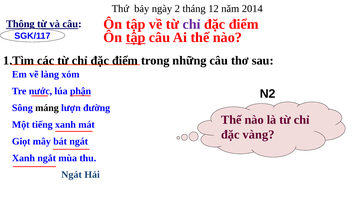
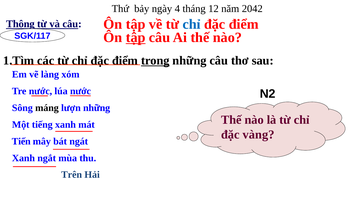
2: 2 -> 4 (177, 9)
2014: 2014 -> 2042 (252, 9)
chỉ colour: purple -> blue (192, 24)
trong underline: none -> present (155, 61)
lúa phận: phận -> nước (81, 91)
lượn đường: đường -> những (97, 108)
Giọt: Giọt -> Tiến (21, 141)
Ngát: Ngát -> Trên (72, 175)
